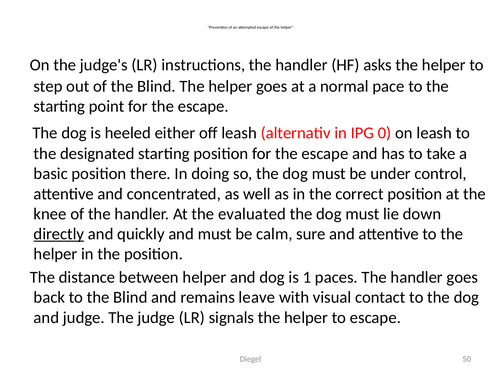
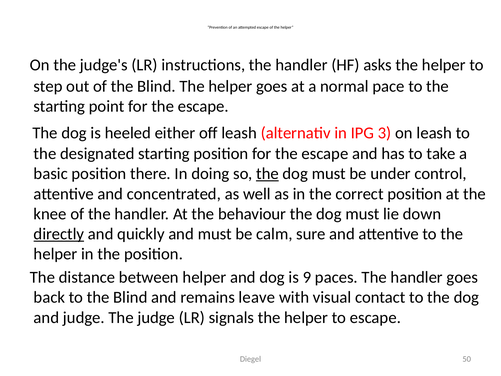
0: 0 -> 3 (385, 133)
the underline: none -> present (267, 174)
evaluated: evaluated -> behaviour (252, 214)
1: 1 -> 9 (307, 277)
